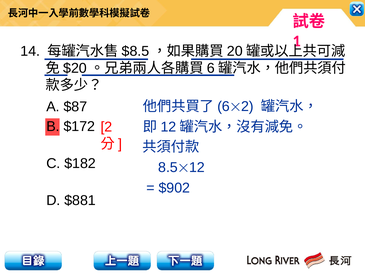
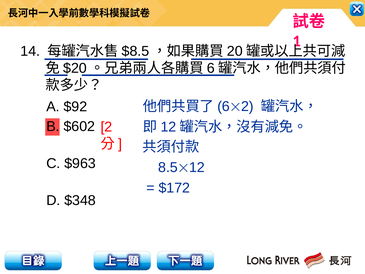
$87: $87 -> $92 (75, 107)
$172: $172 -> $602 (79, 126)
$182: $182 -> $963 (80, 163)
$902: $902 -> $172 (174, 188)
$881: $881 -> $348 (80, 200)
